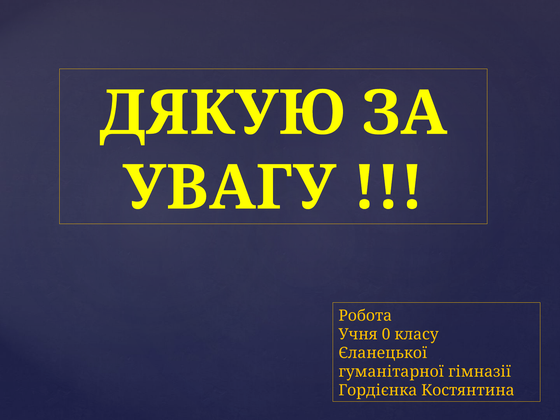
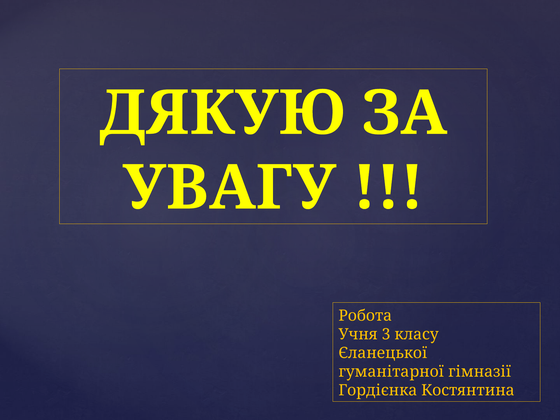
0: 0 -> 3 (386, 334)
